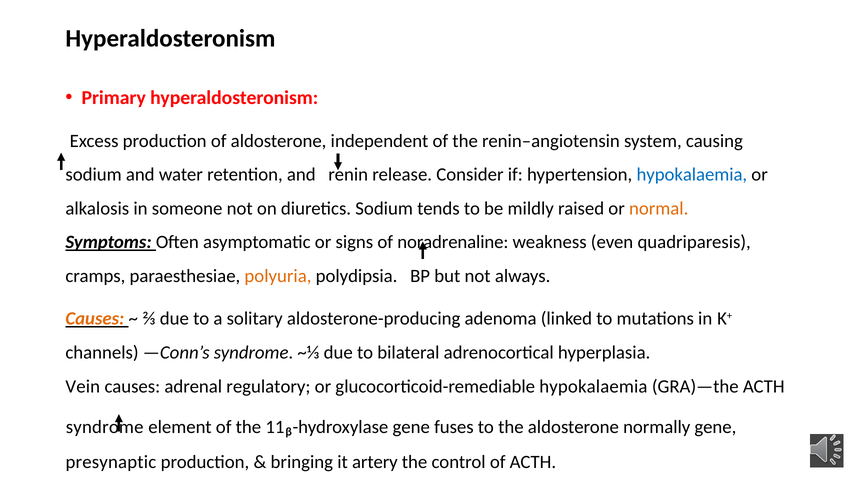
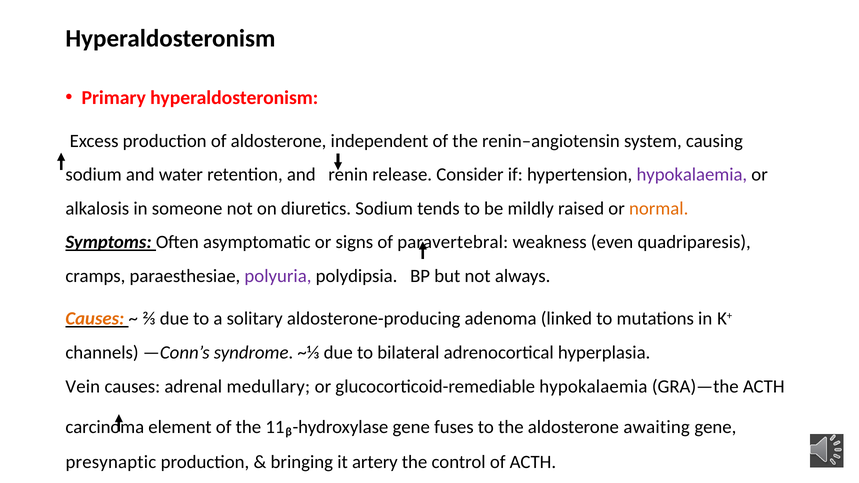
hypokalaemia colour: blue -> purple (692, 175)
noradrenaline: noradrenaline -> paravertebral (453, 242)
polyuria colour: orange -> purple (278, 276)
regulatory: regulatory -> medullary (268, 386)
syndrome: syndrome -> carcinoma (105, 427)
normally: normally -> awaiting (657, 427)
